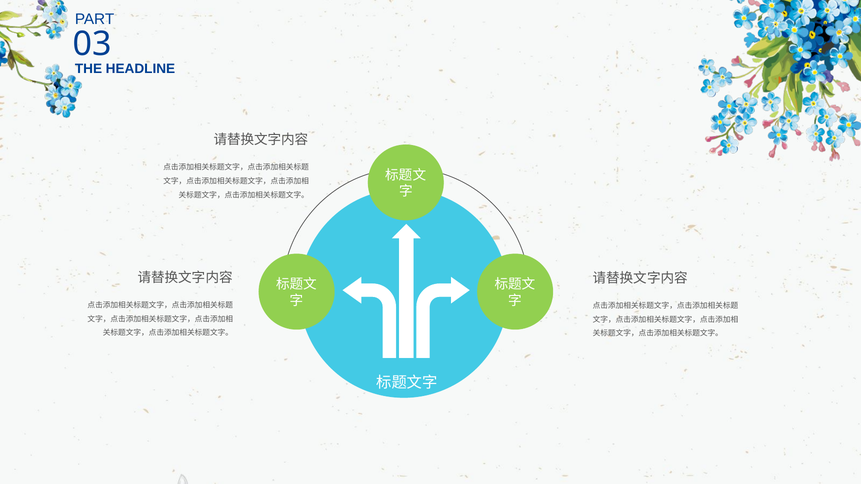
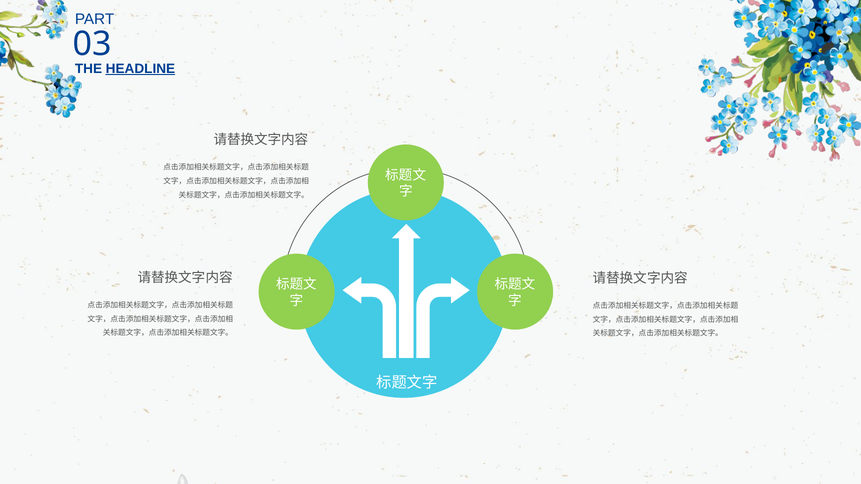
HEADLINE underline: none -> present (140, 69)
